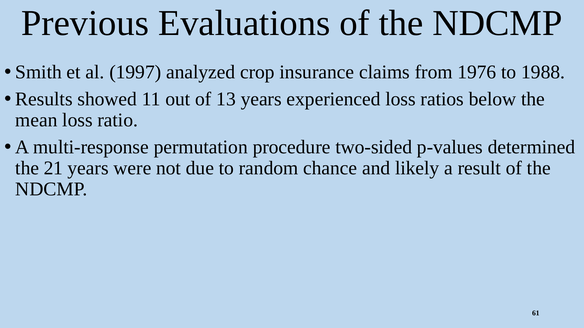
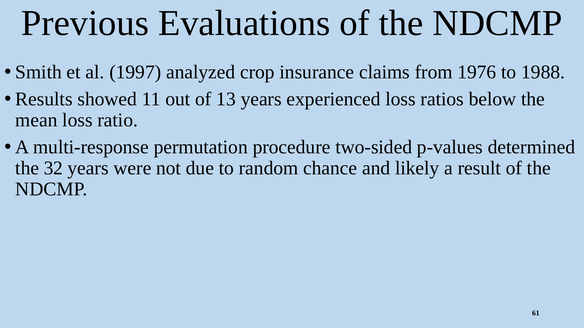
21: 21 -> 32 (53, 168)
